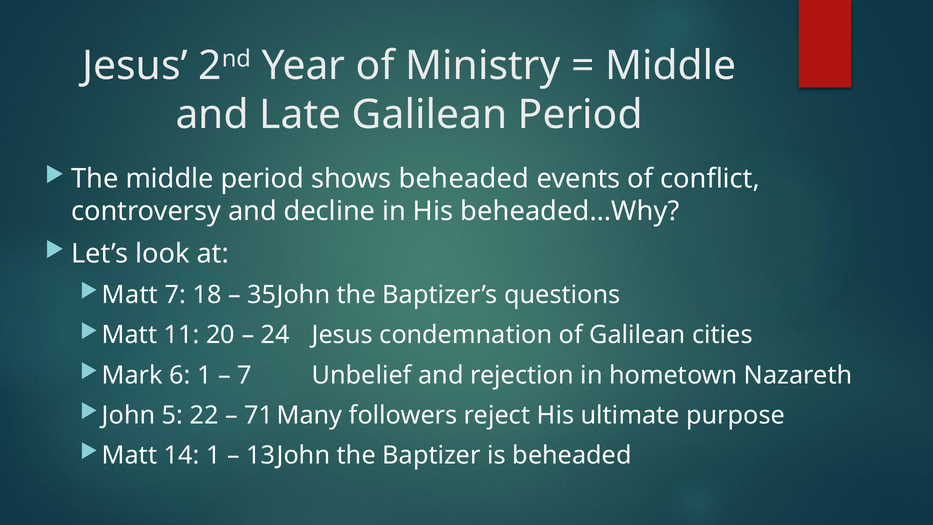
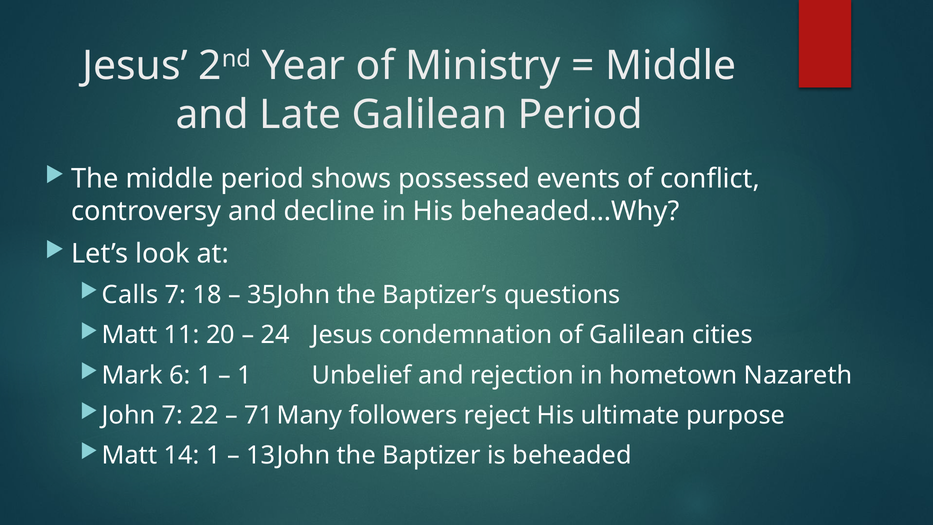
shows beheaded: beheaded -> possessed (464, 179)
Matt: Matt -> Calls (130, 295)
7: 7 -> 1 (245, 375)
John 5: 5 -> 7 (172, 415)
